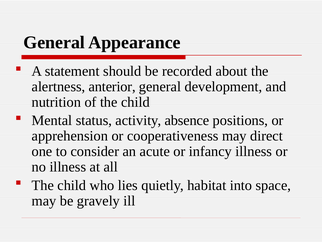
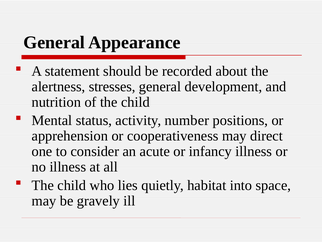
anterior: anterior -> stresses (112, 86)
absence: absence -> number (187, 120)
